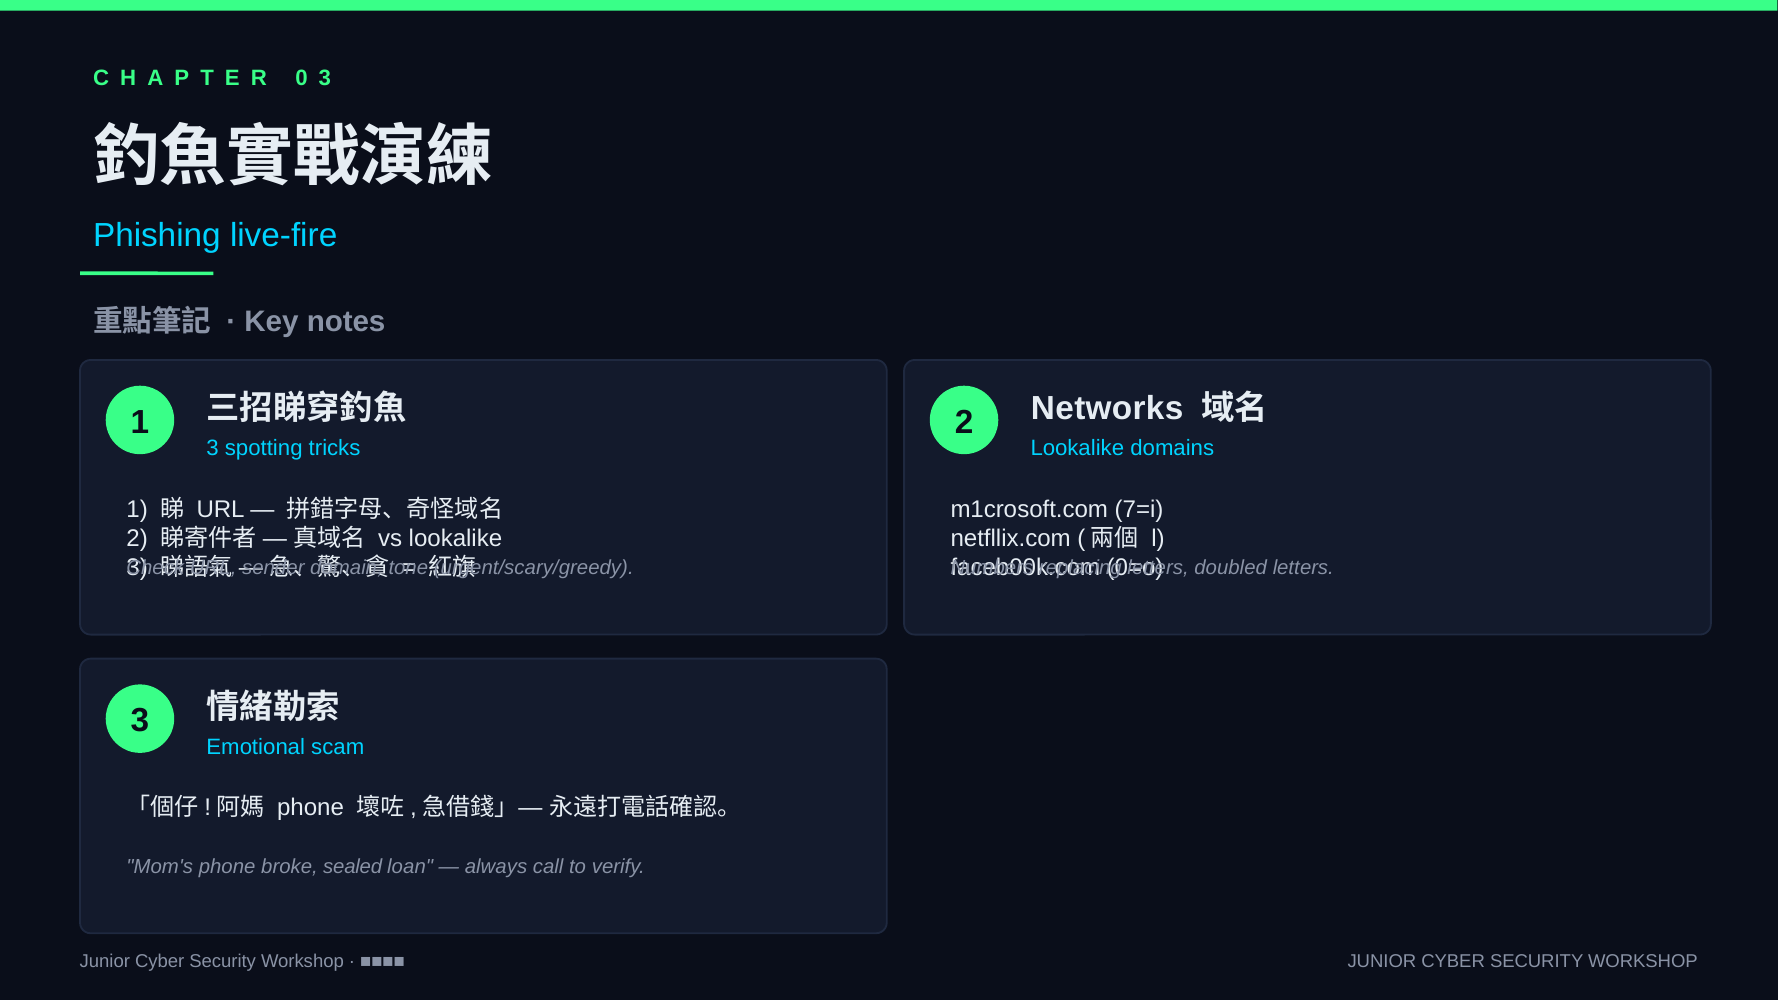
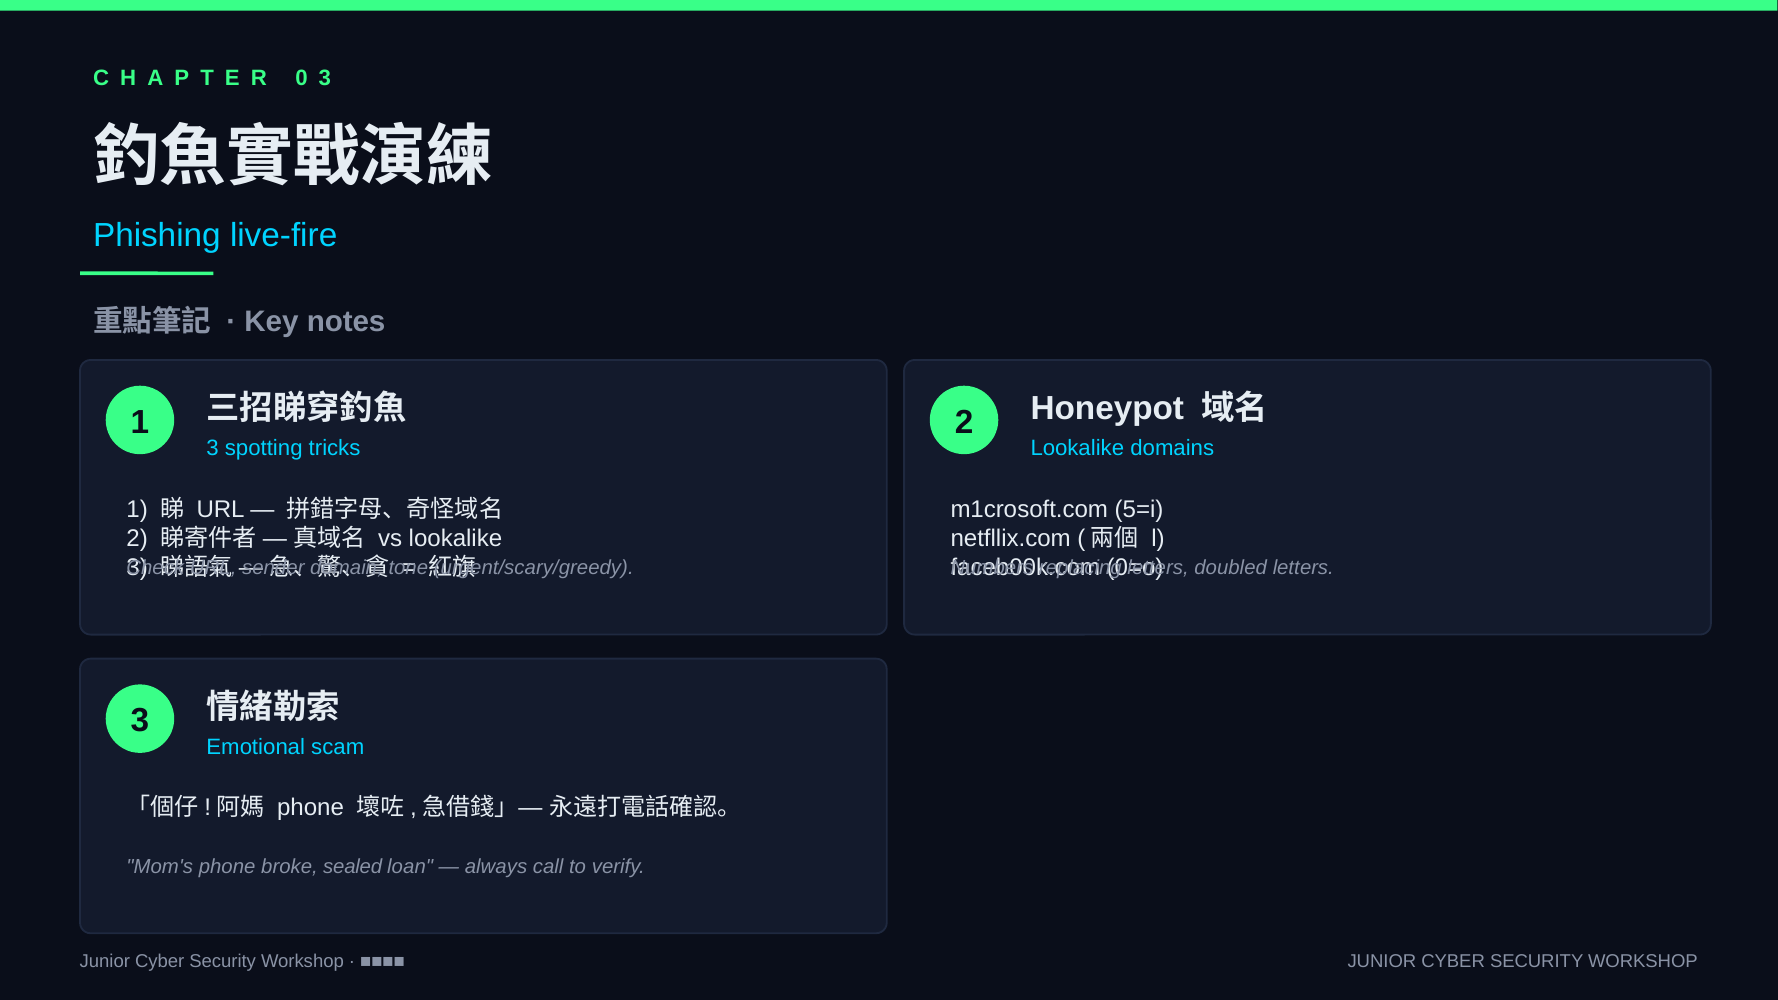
Networks: Networks -> Honeypot (1107, 409)
7=i: 7=i -> 5=i (1139, 509)
